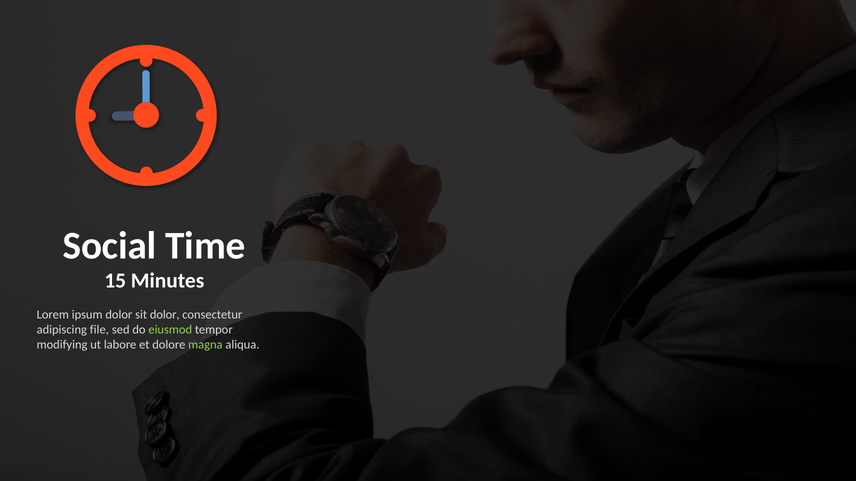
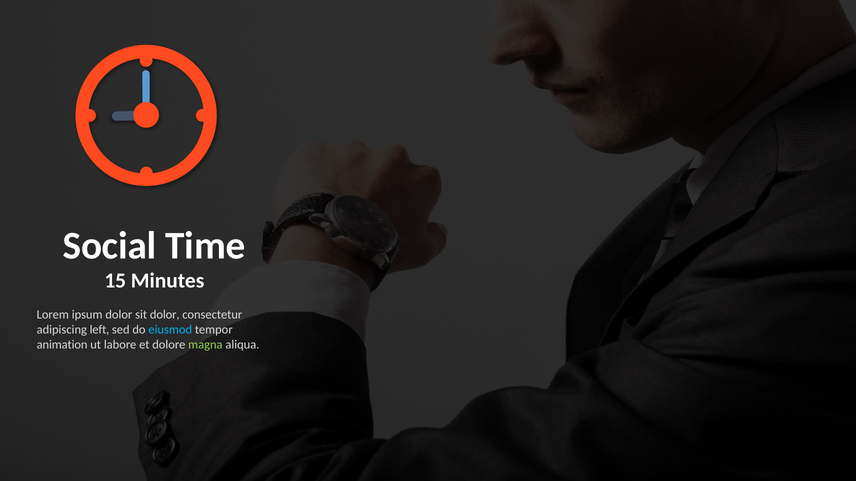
file: file -> left (99, 330)
eiusmod colour: light green -> light blue (170, 330)
modifying: modifying -> animation (62, 345)
